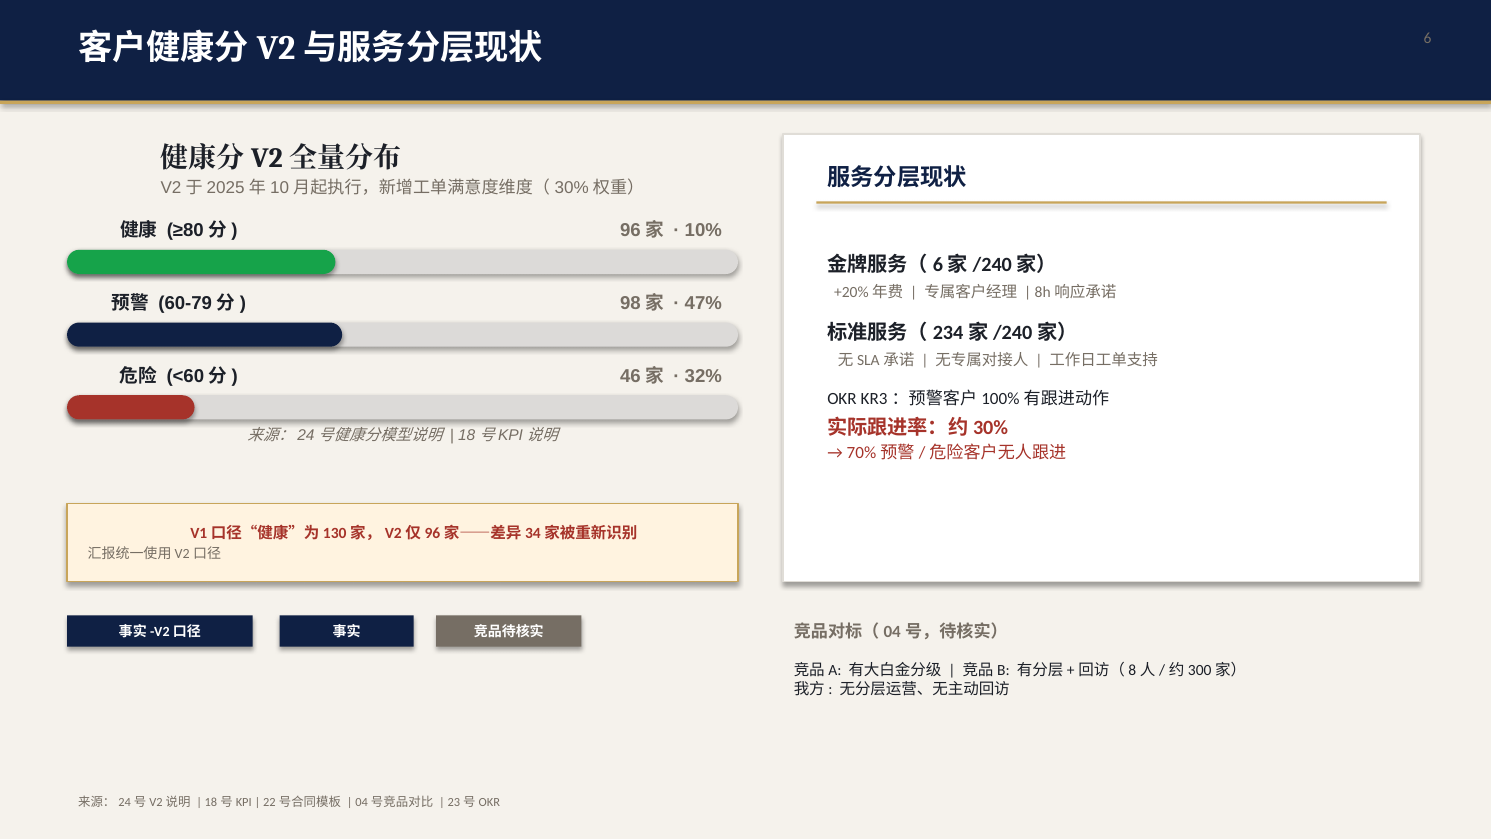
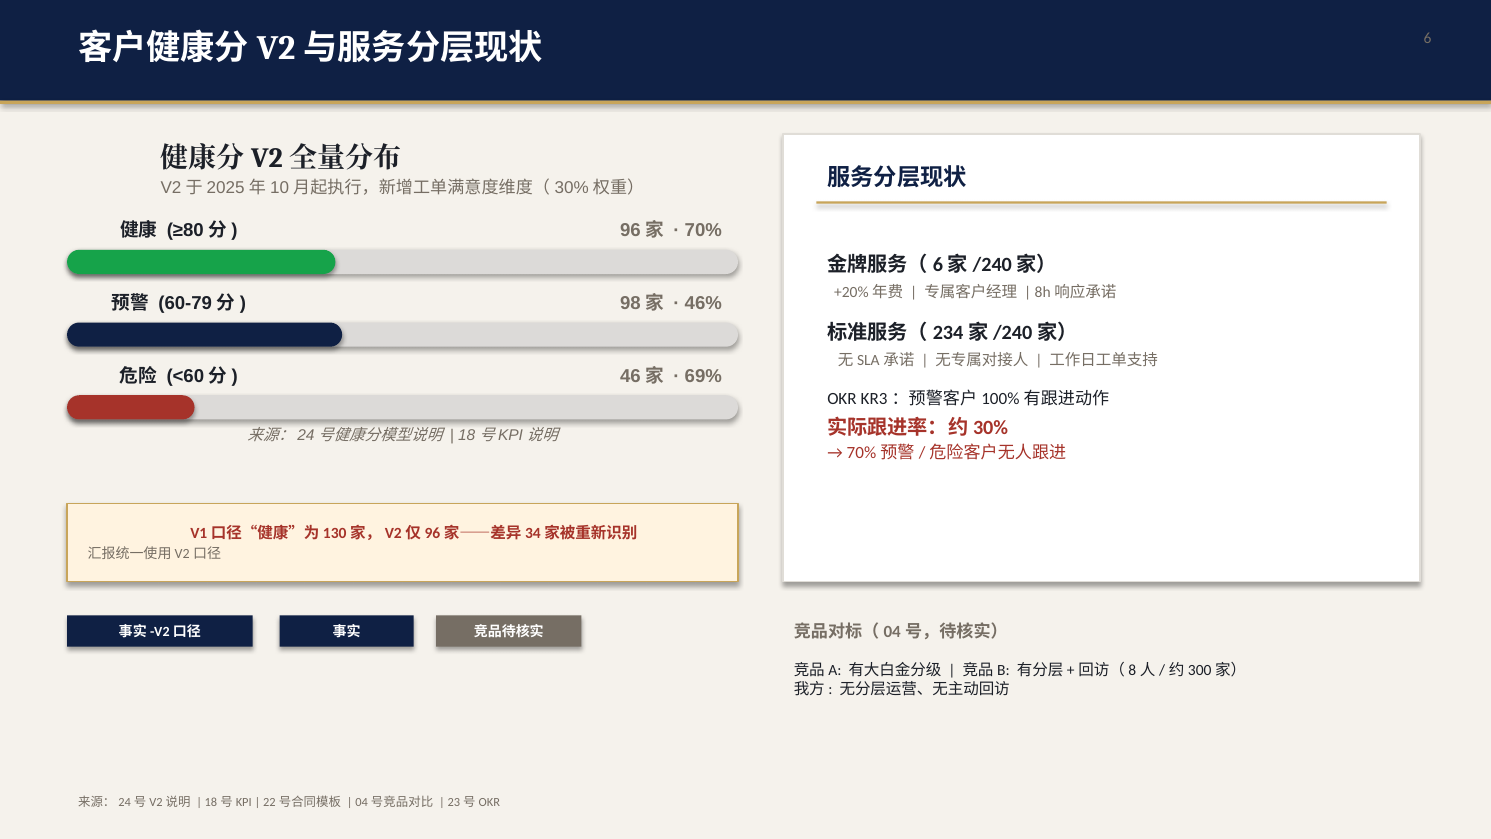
10%: 10% -> 70% (703, 230)
47%: 47% -> 46% (703, 303)
32%: 32% -> 69% (703, 376)
